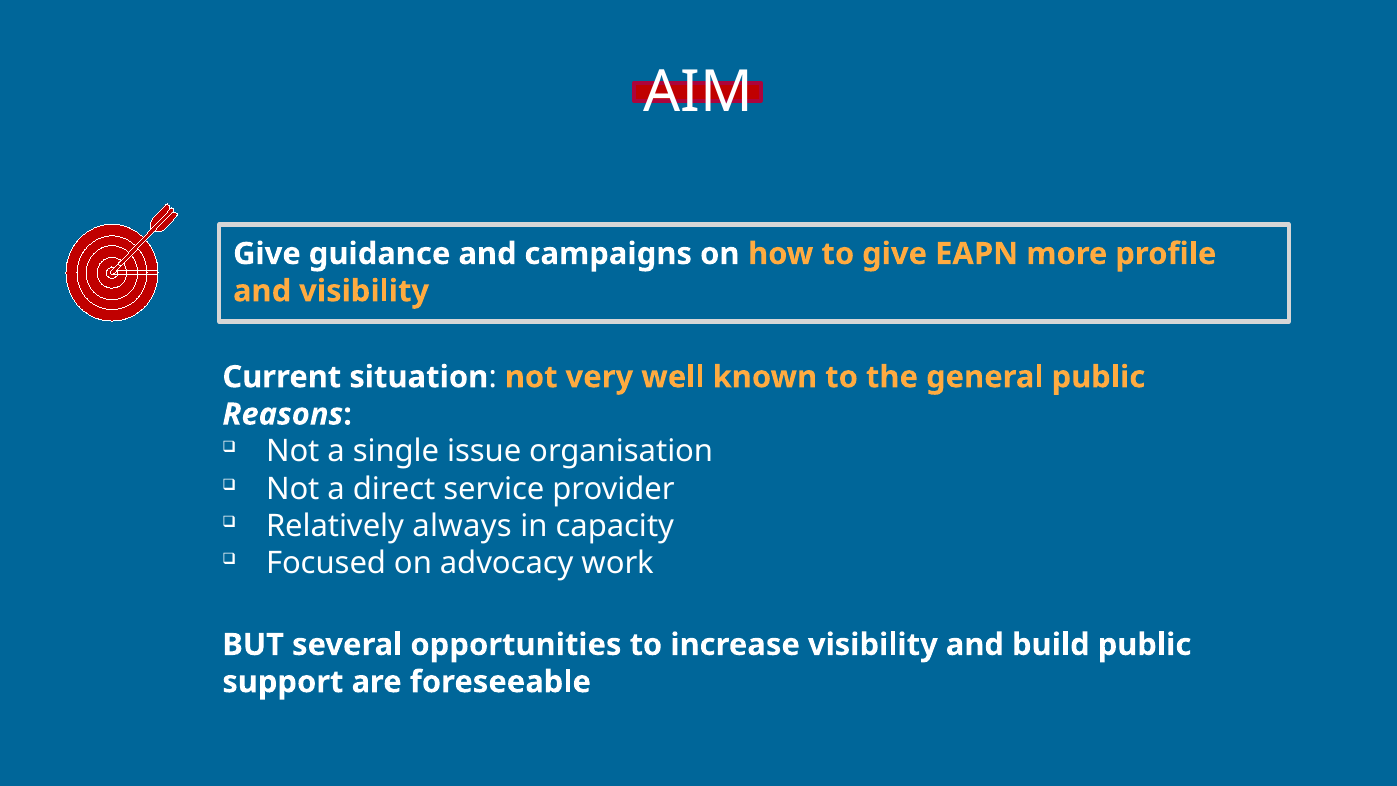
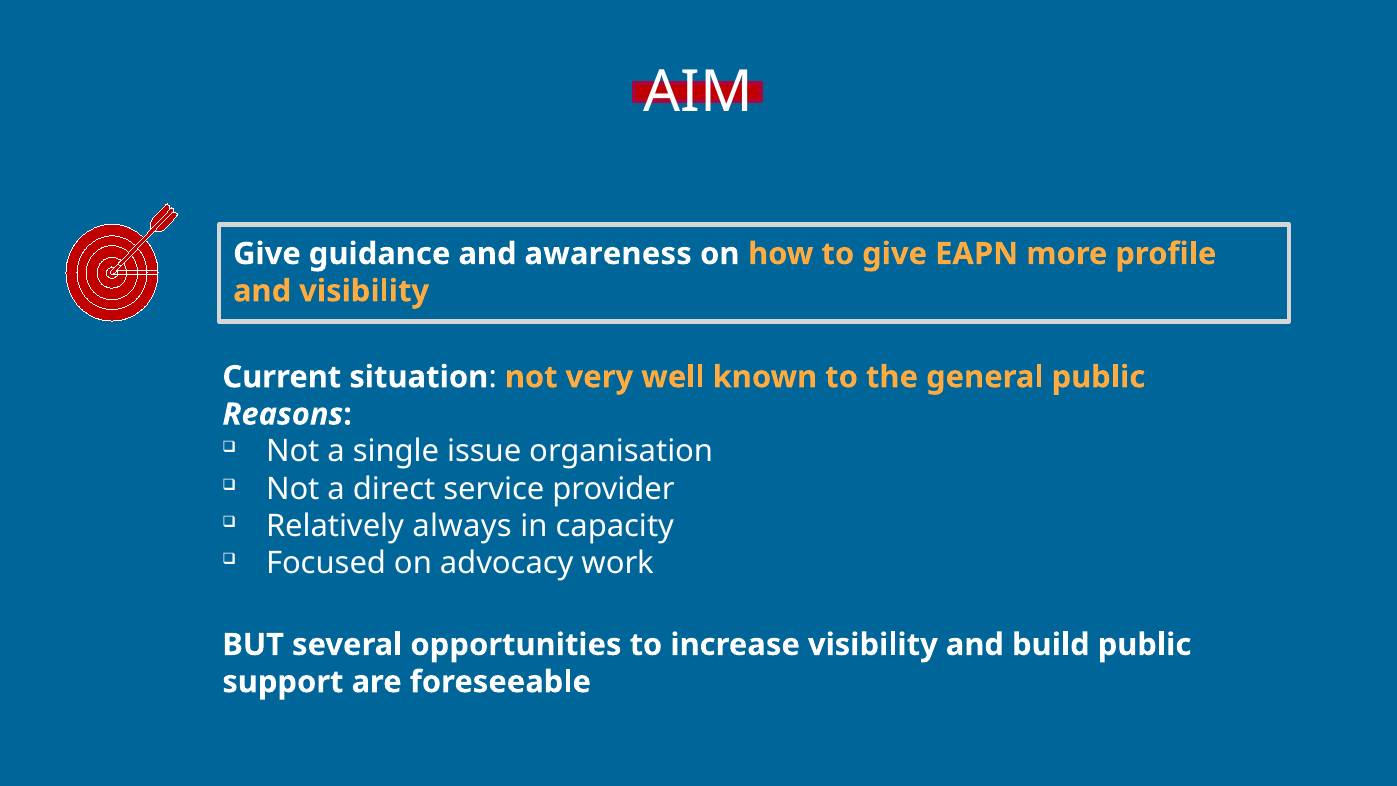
campaigns: campaigns -> awareness (608, 254)
